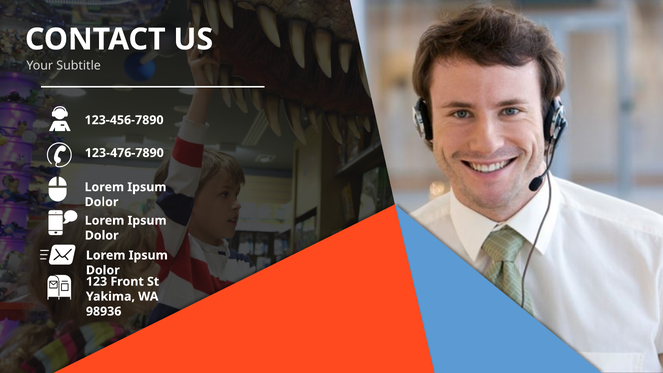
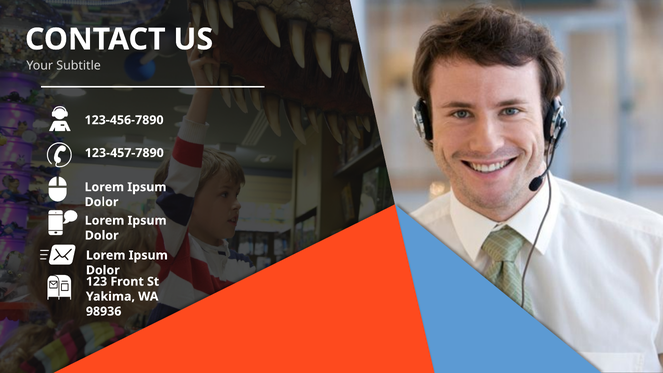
123-476-7890: 123-476-7890 -> 123-457-7890 (124, 153)
